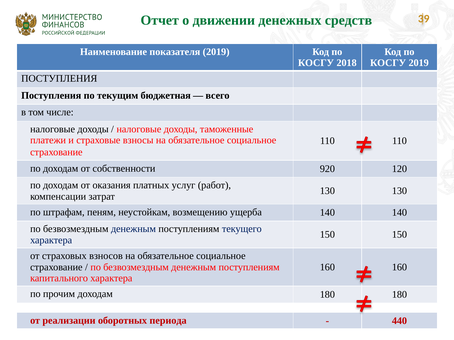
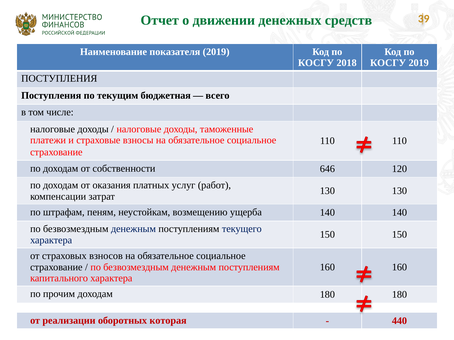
920: 920 -> 646 (327, 169)
периода: периода -> которая (168, 321)
